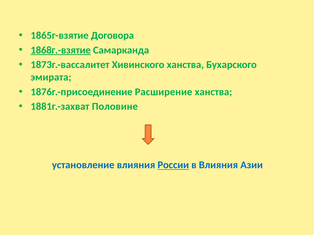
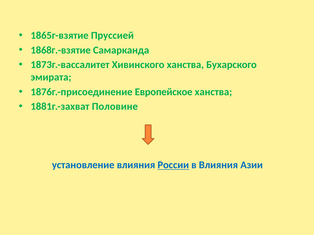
Договора: Договора -> Пруссией (112, 36)
1868г.-взятие underline: present -> none (61, 50)
Расширение: Расширение -> Европейское (164, 92)
